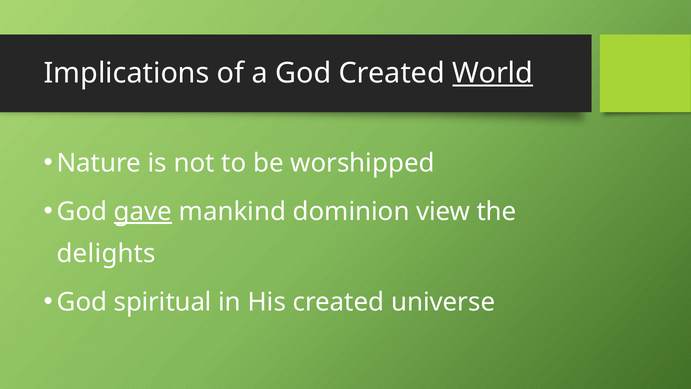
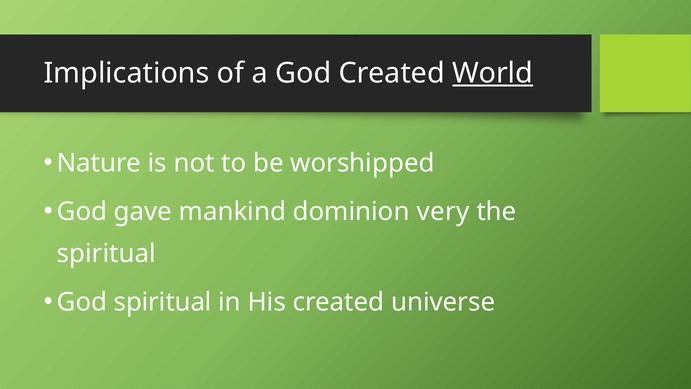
gave underline: present -> none (143, 212)
view: view -> very (443, 212)
delights: delights -> spiritual (106, 254)
